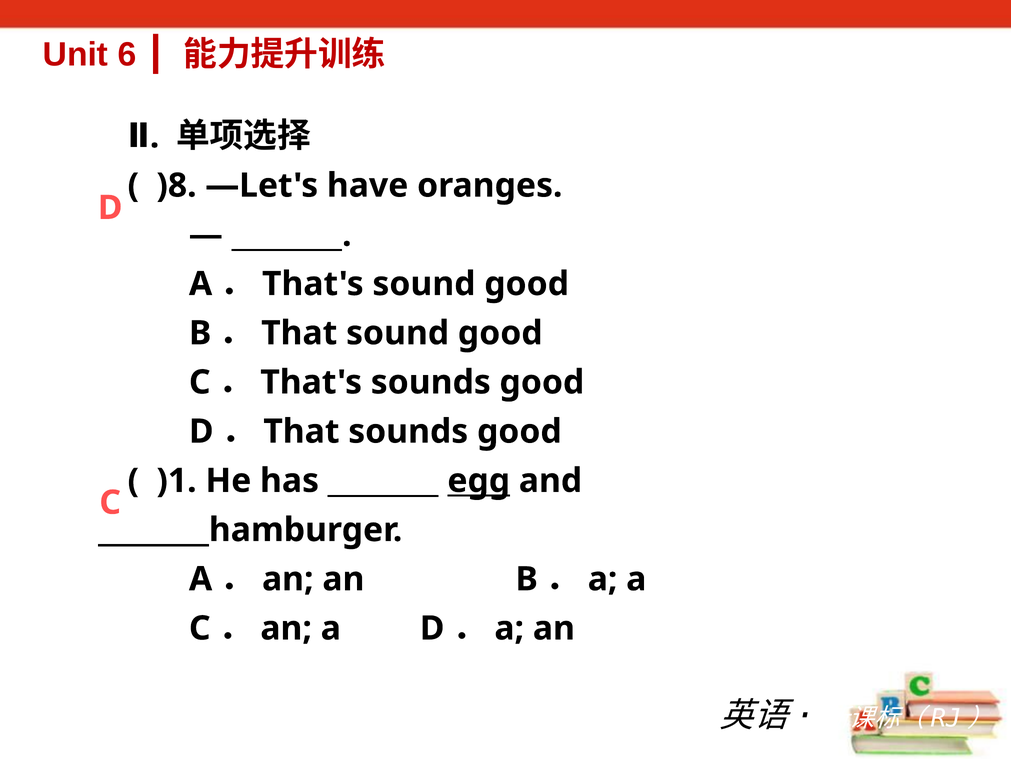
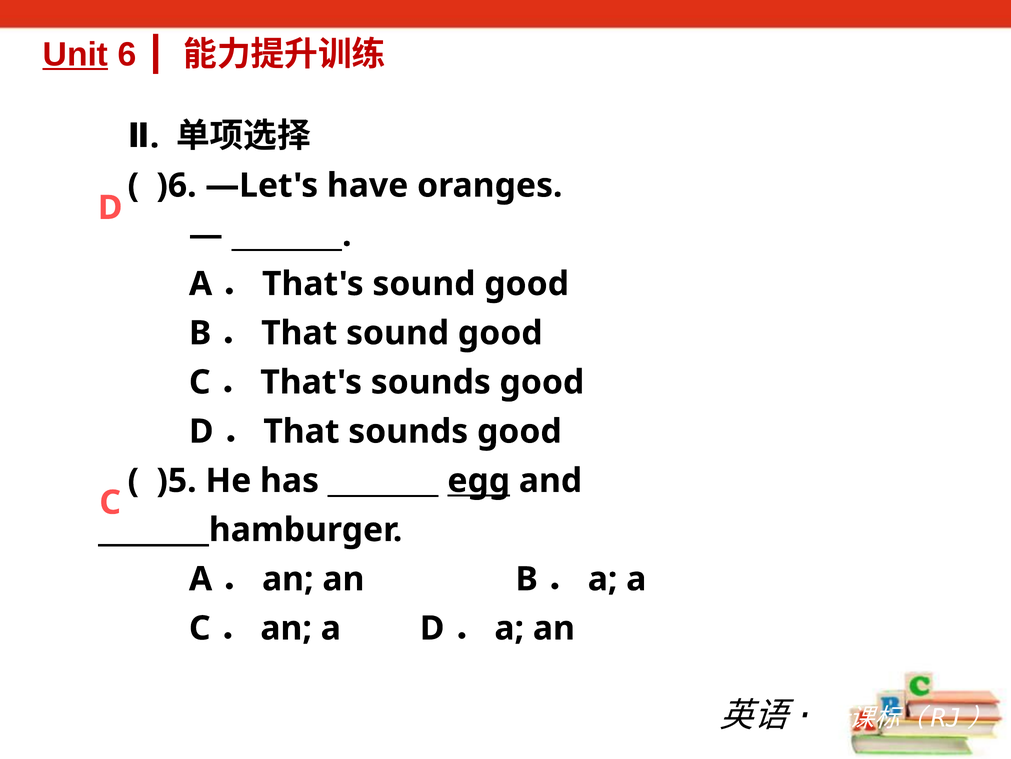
Unit underline: none -> present (75, 54)
)8: )8 -> )6 (177, 185)
)1: )1 -> )5 (177, 480)
